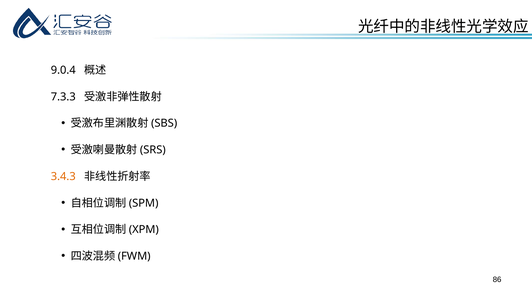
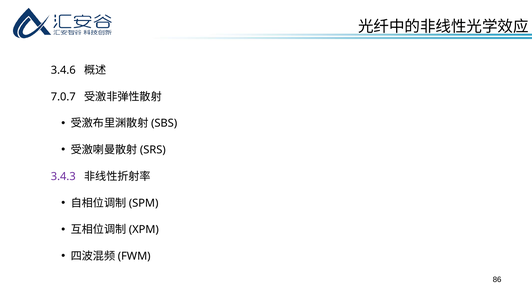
9.0.4: 9.0.4 -> 3.4.6 (63, 70)
7.3.3: 7.3.3 -> 7.0.7 (63, 97)
3.4.3 colour: orange -> purple (63, 177)
